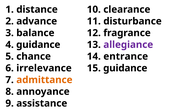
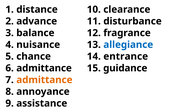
guidance: guidance -> nuisance (38, 45)
allegiance colour: purple -> blue (128, 45)
irrelevance: irrelevance -> admittance (44, 68)
